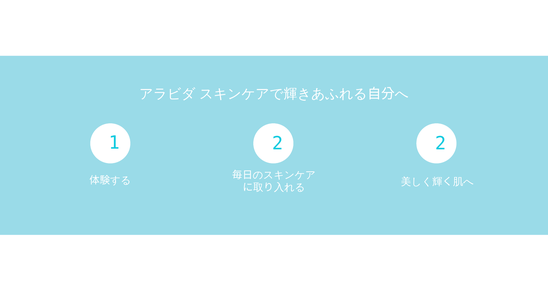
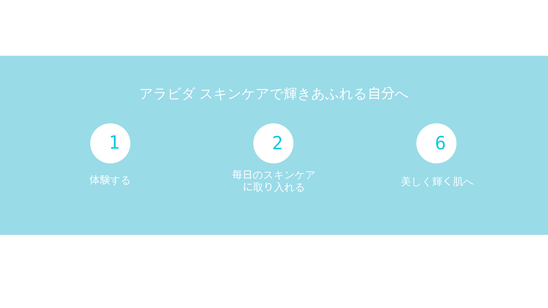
2 2: 2 -> 6 (441, 143)
